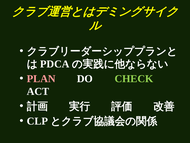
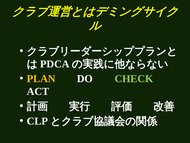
PLAN colour: pink -> yellow (41, 79)
